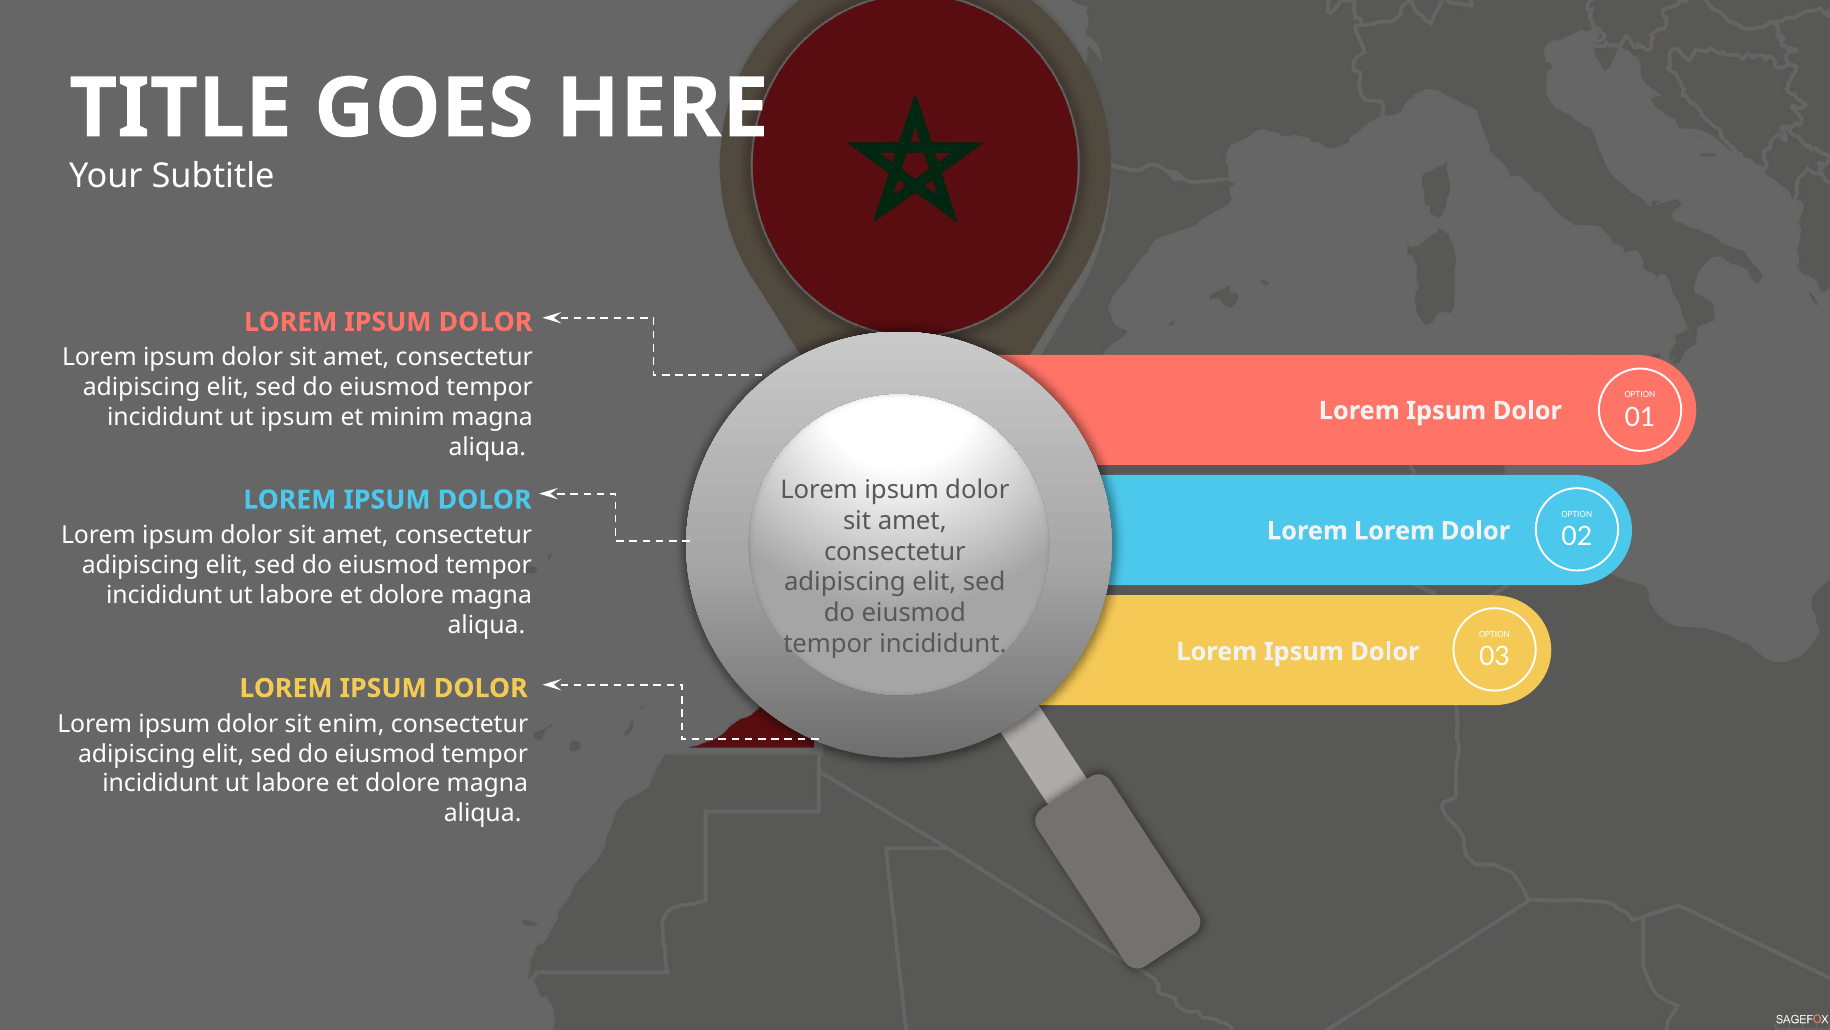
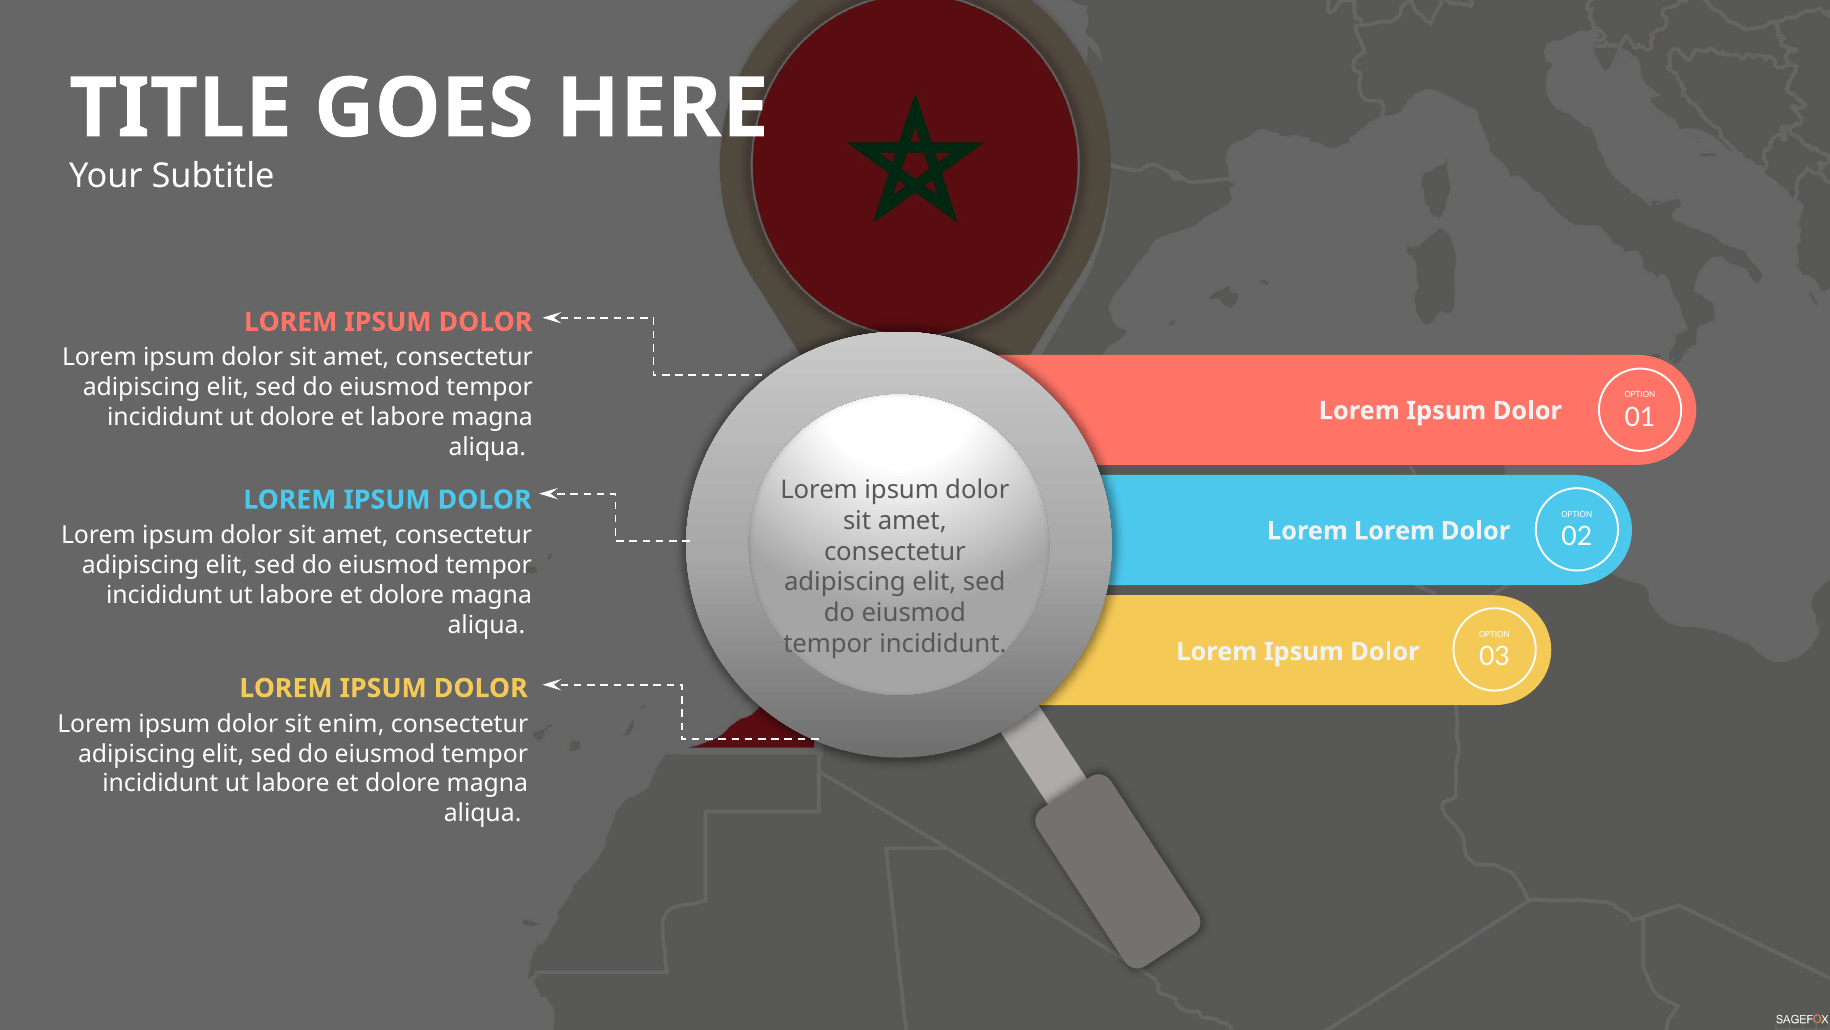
ut ipsum: ipsum -> dolore (297, 417)
et minim: minim -> labore (407, 417)
